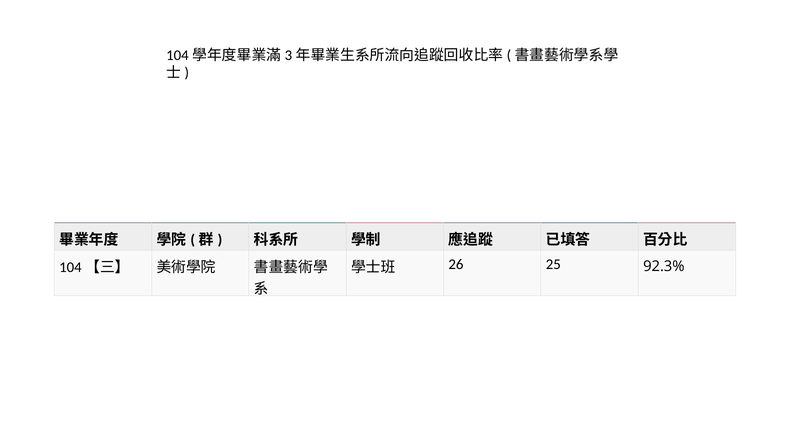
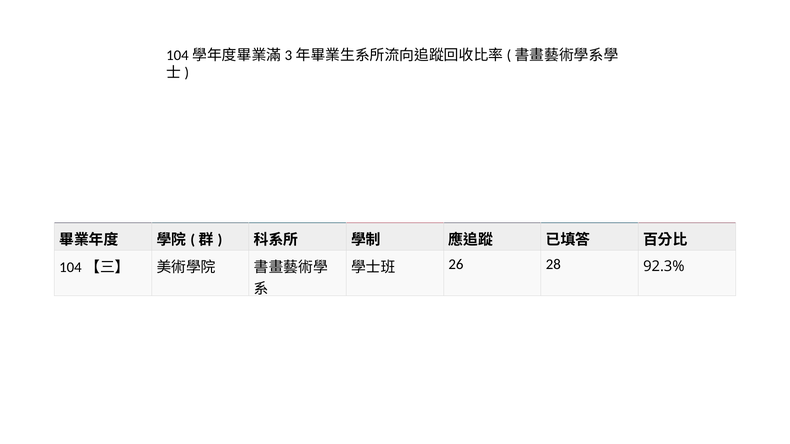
25: 25 -> 28 (553, 265)
